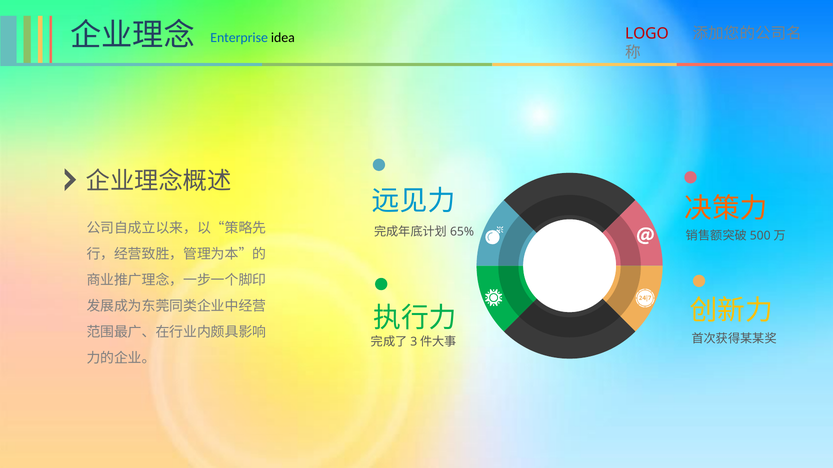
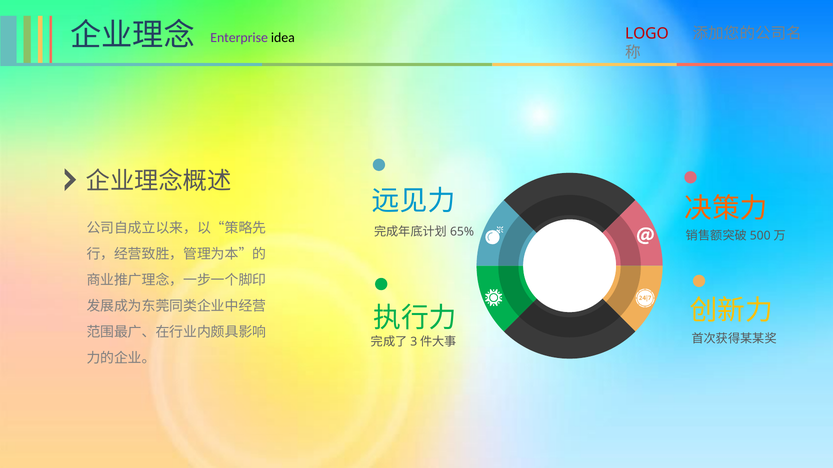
Enterprise colour: blue -> purple (239, 38)
